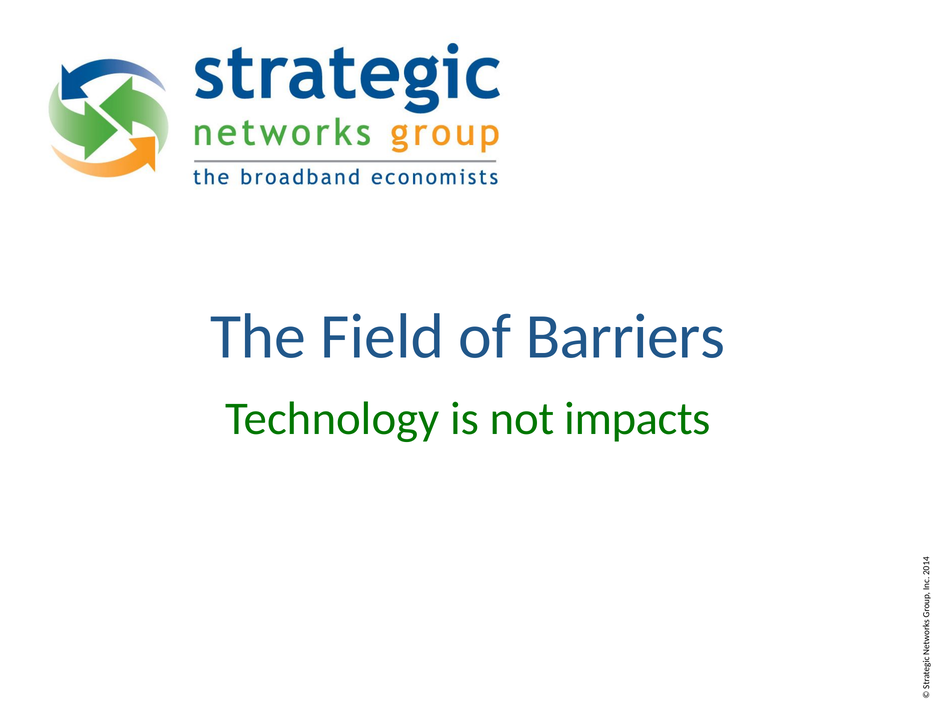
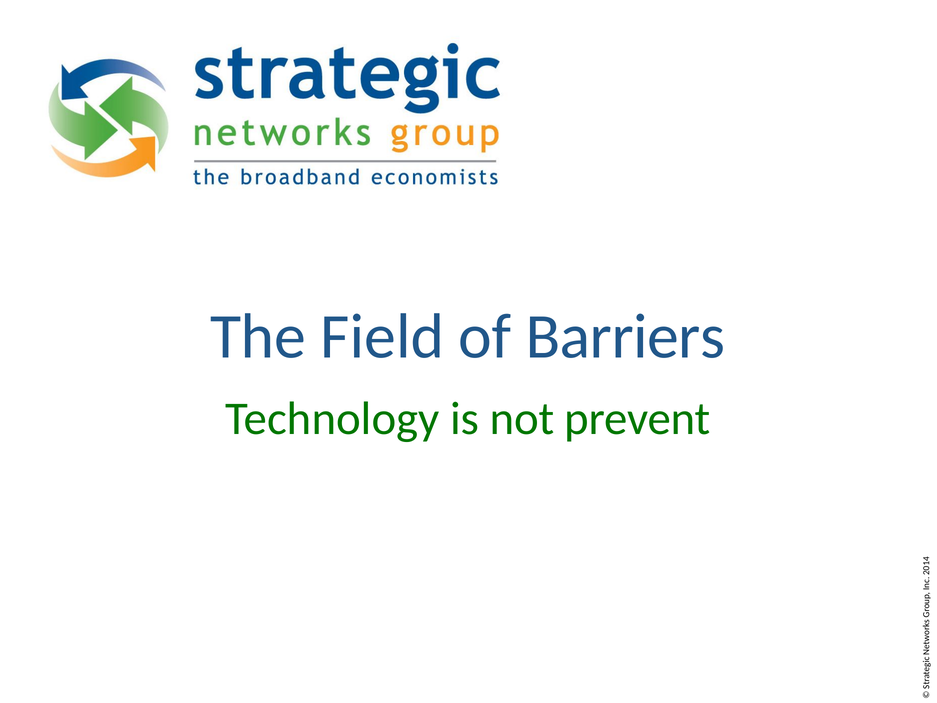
impacts: impacts -> prevent (637, 418)
